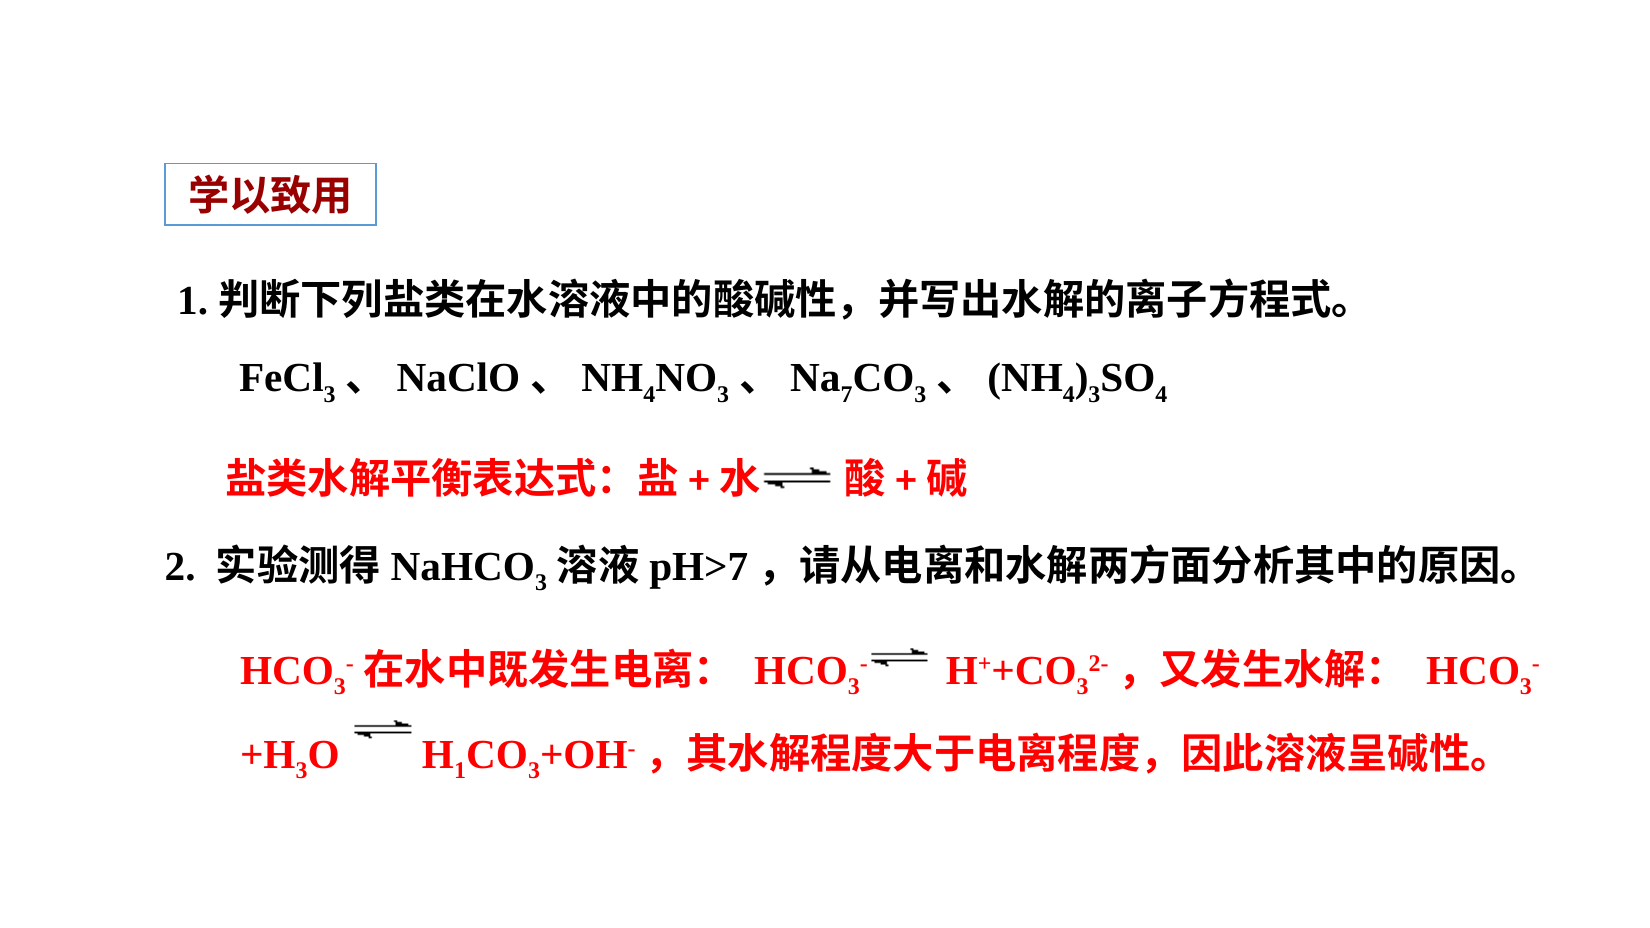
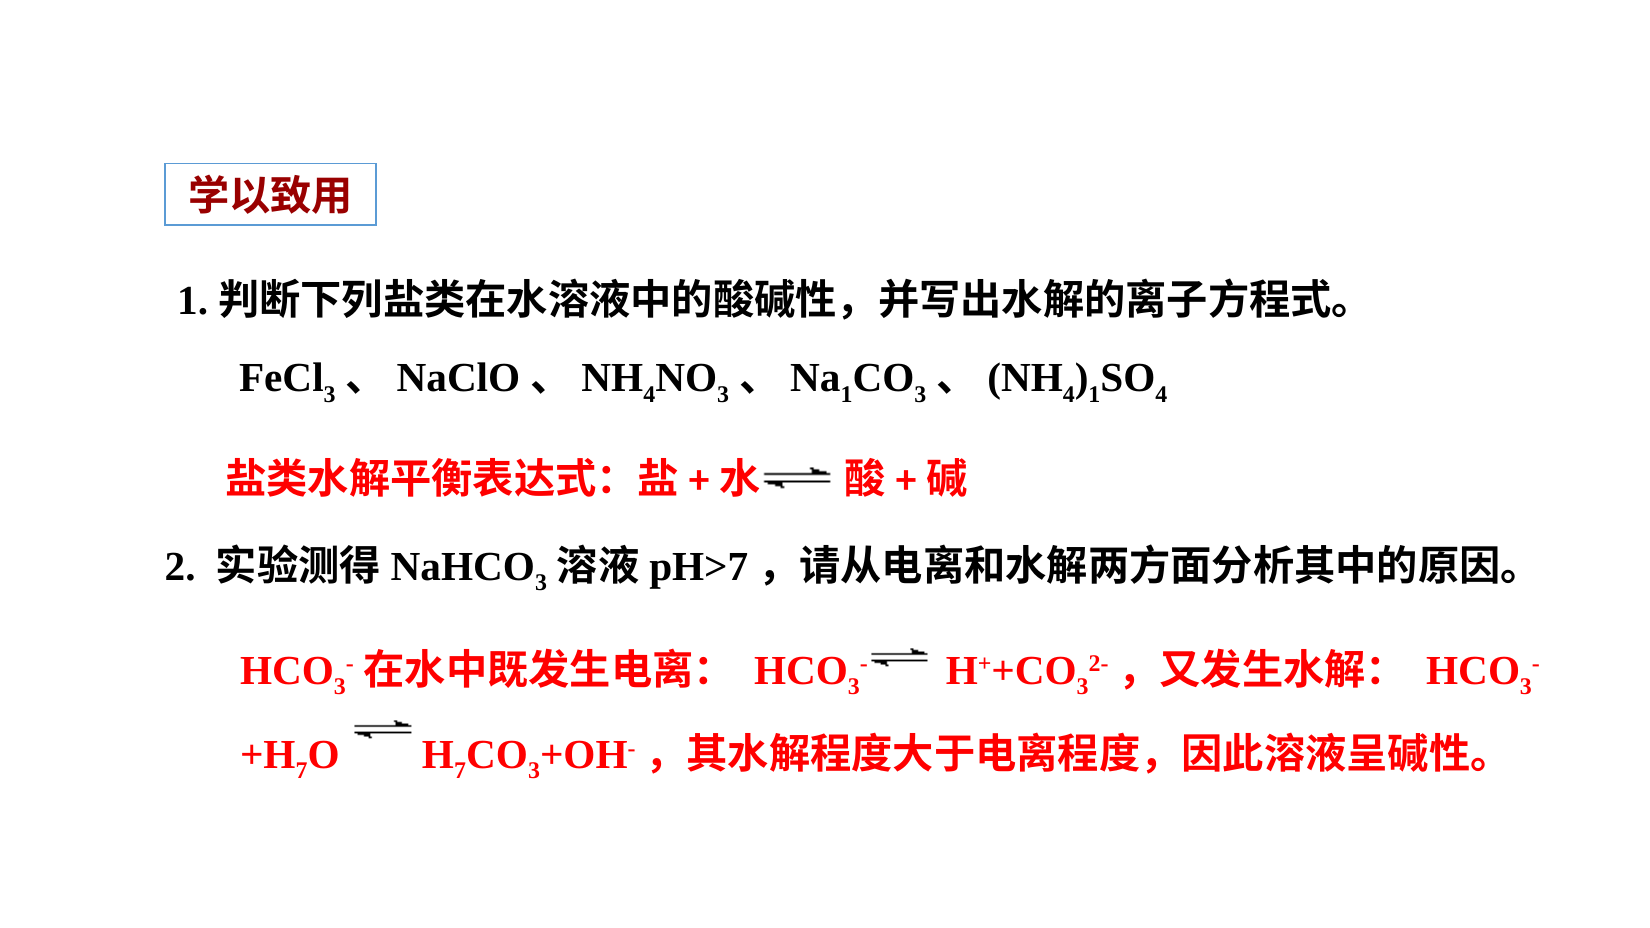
7: 7 -> 1 (847, 394)
3: 3 -> 1 (1094, 394)
3: 3 -> 7 (302, 771)
1: 1 -> 7 (460, 771)
